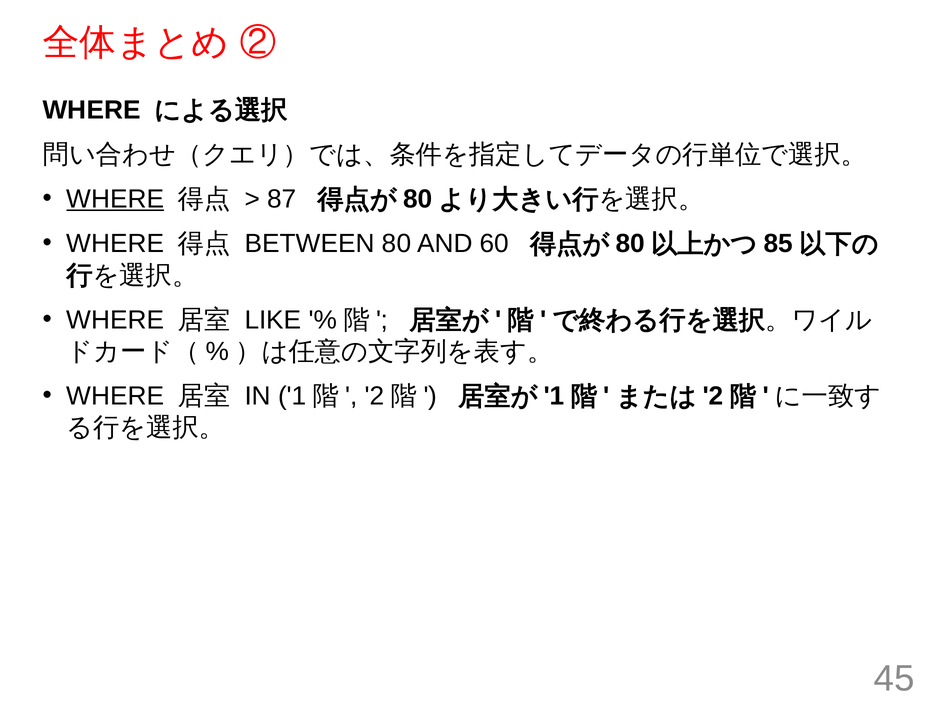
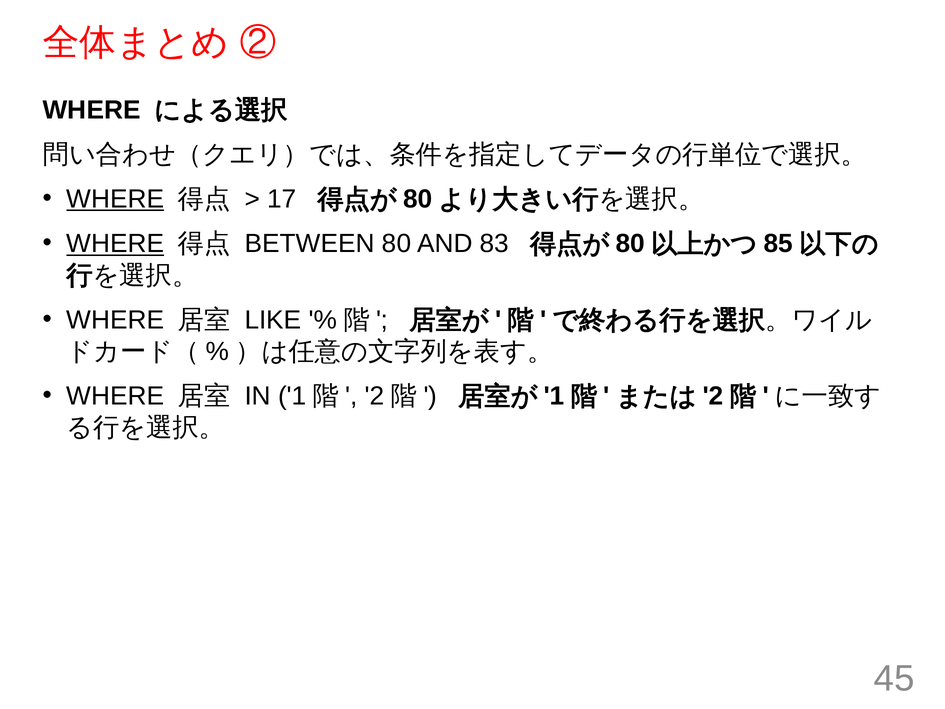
87: 87 -> 17 (282, 199)
WHERE underline: none -> present (115, 244)
60: 60 -> 83 (494, 244)
